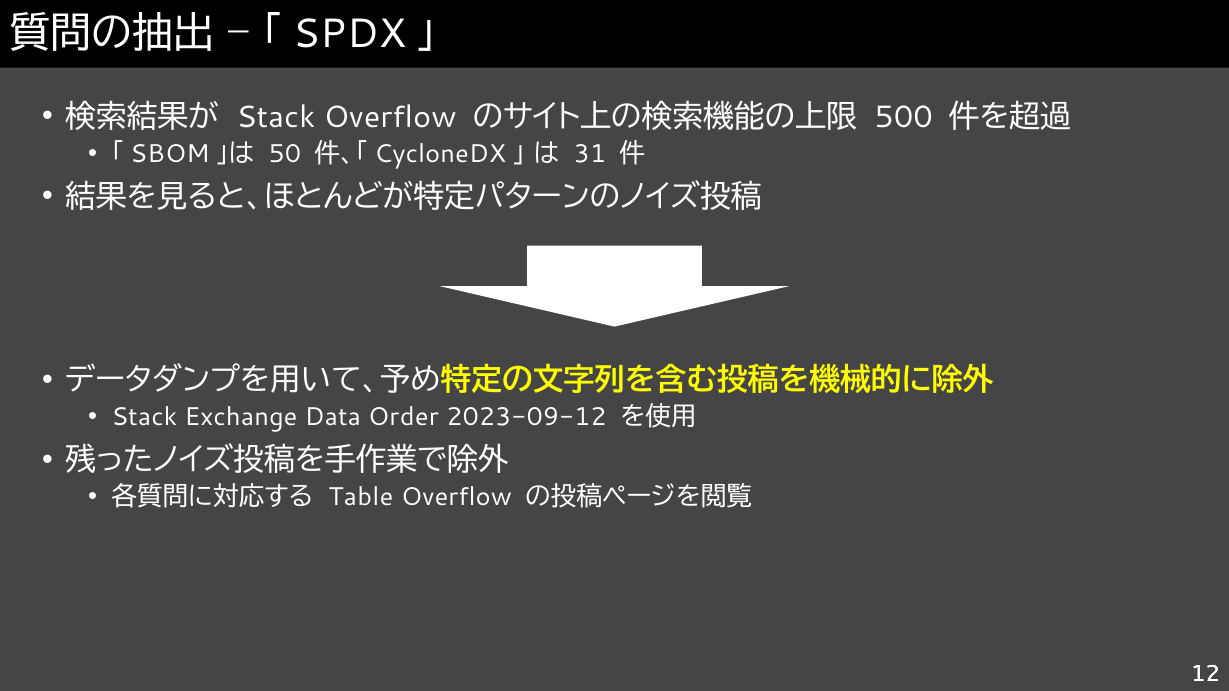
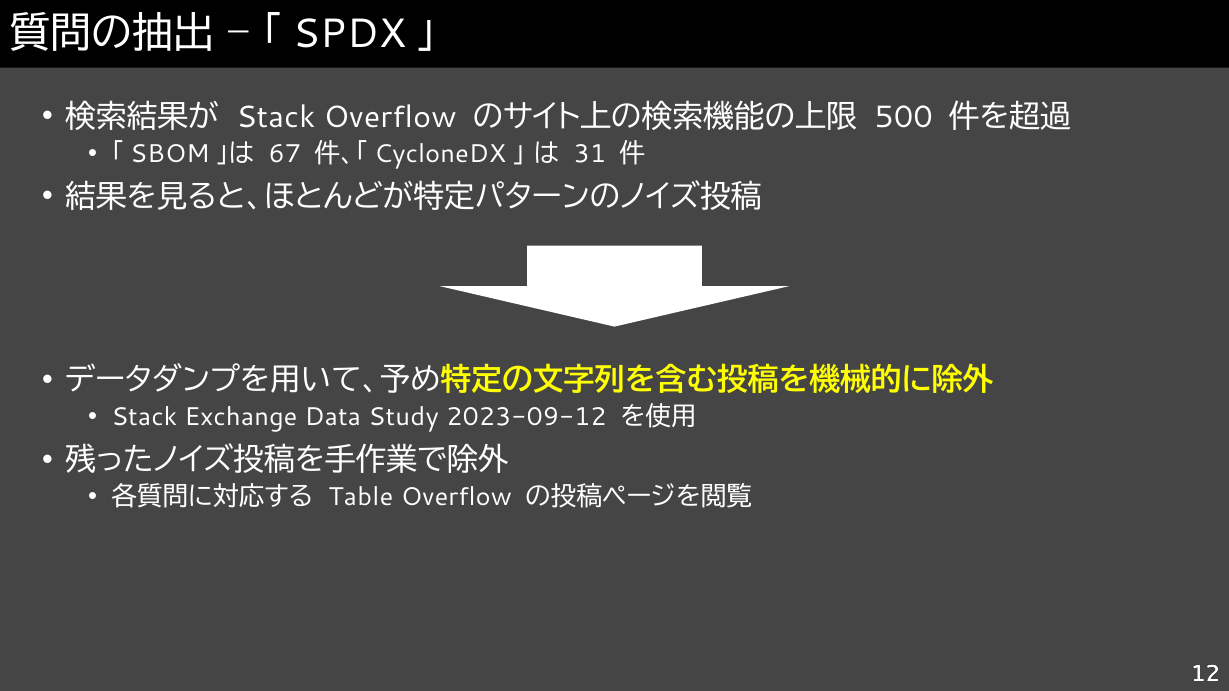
50: 50 -> 67 (285, 154)
Order: Order -> Study (404, 418)
